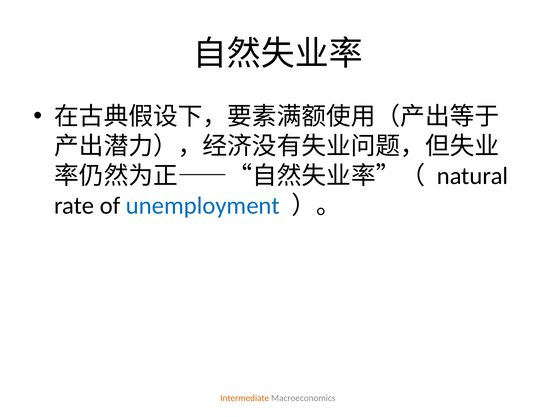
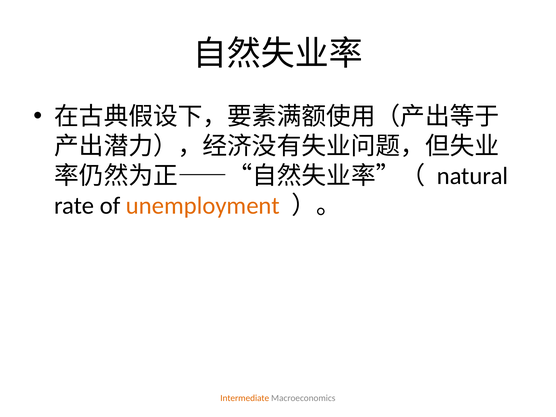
unemployment colour: blue -> orange (203, 206)
